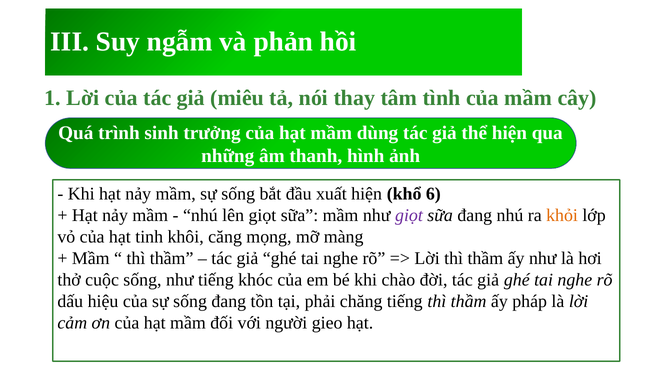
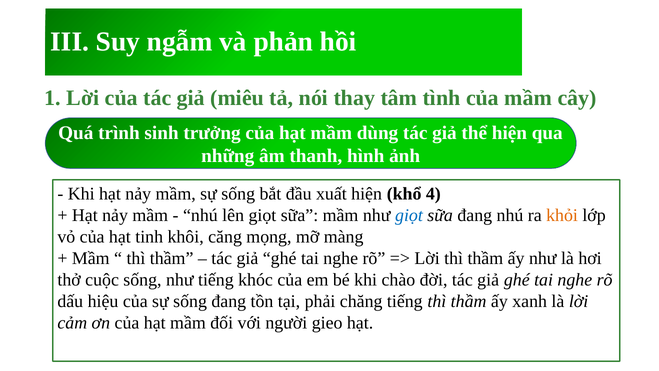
6: 6 -> 4 (433, 194)
giọt colour: purple -> blue (409, 215)
pháp: pháp -> xanh (530, 301)
